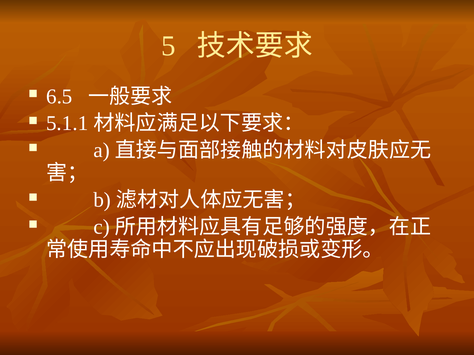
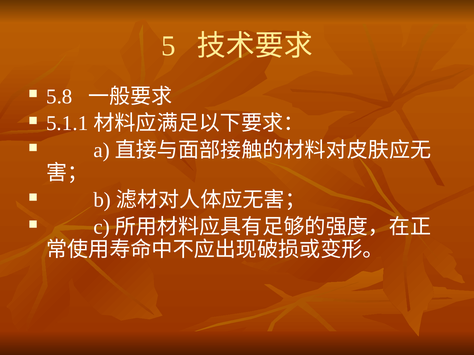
6.5: 6.5 -> 5.8 (59, 97)
